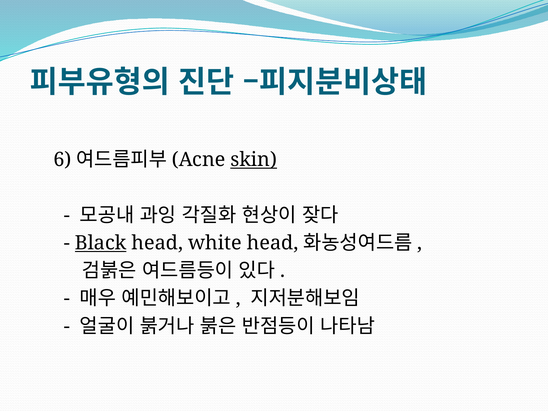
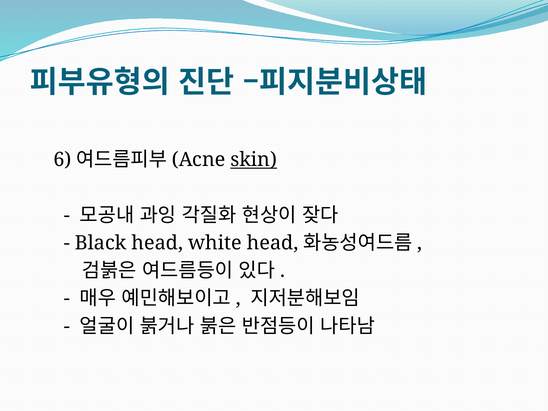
Black underline: present -> none (101, 243)
